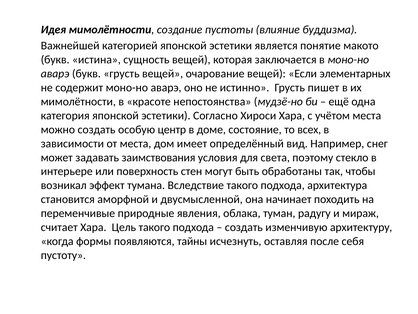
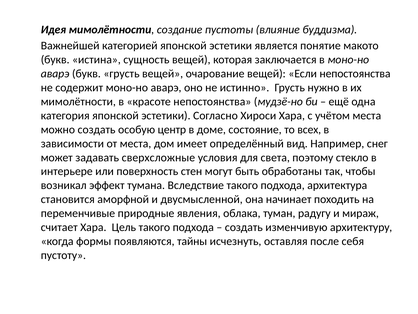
Если элементарных: элементарных -> непостоянства (355, 74)
пишет: пишет -> нужно (323, 88)
заимствования: заимствования -> сверхсложные (158, 157)
